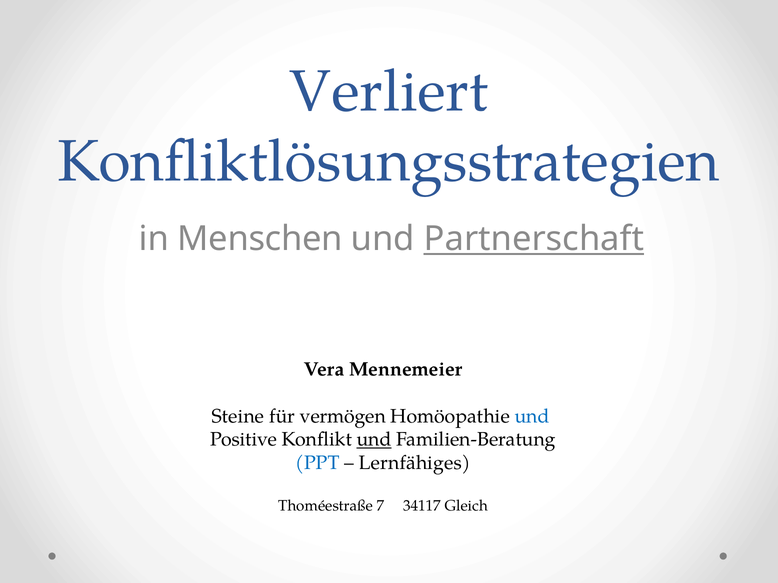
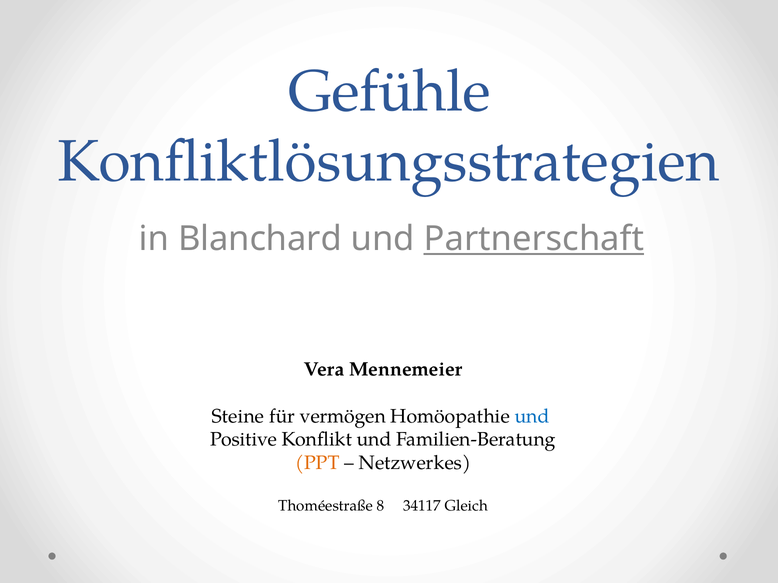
Verliert: Verliert -> Gefühle (389, 91)
Menschen: Menschen -> Blanchard (260, 239)
und underline: present -> none (374, 440)
PPT colour: blue -> orange (317, 463)
Lernfähiges: Lernfähiges -> Netzwerkes (415, 463)
7: 7 -> 8 (380, 506)
